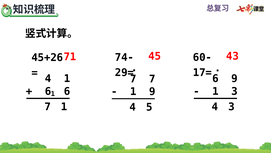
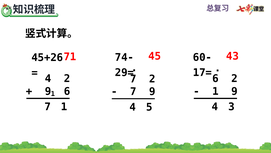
4 1: 1 -> 2 (67, 78)
6 9: 9 -> 2 (234, 78)
7 7: 7 -> 2 (152, 79)
6: 6 -> 9 (48, 91)
3: 3 -> 9 (234, 91)
1: 1 -> 7 (133, 91)
